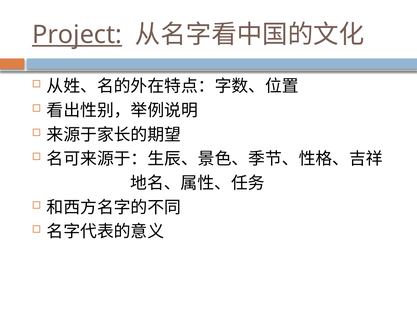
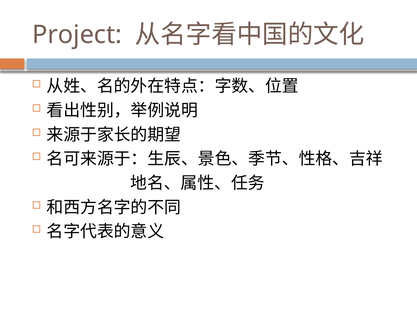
Project underline: present -> none (77, 35)
